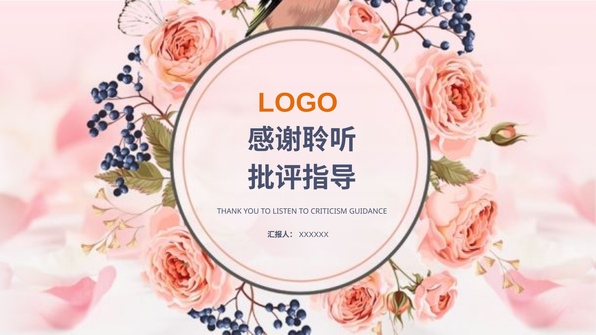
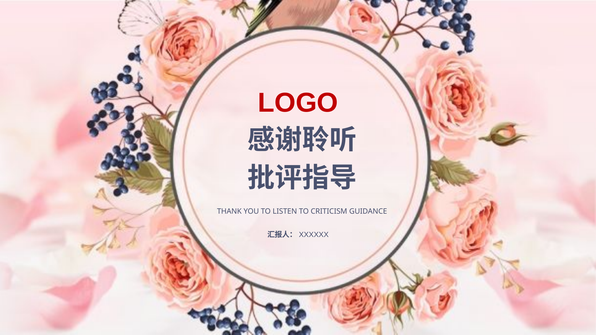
LOGO colour: orange -> red (298, 103)
